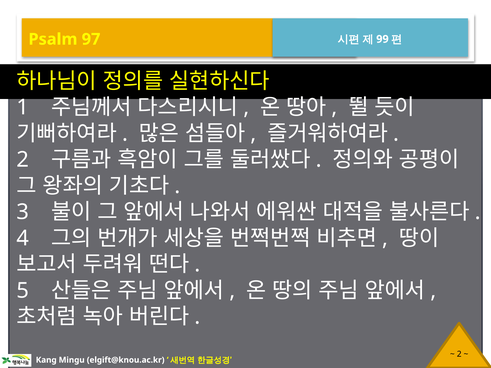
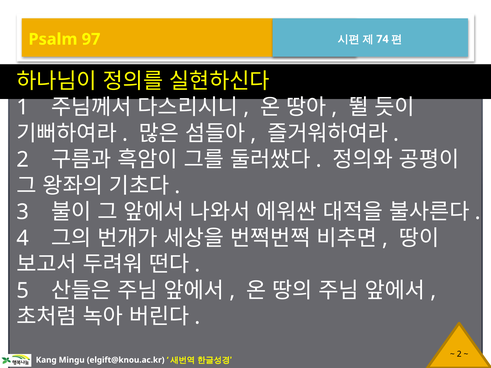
99: 99 -> 74 (382, 39)
